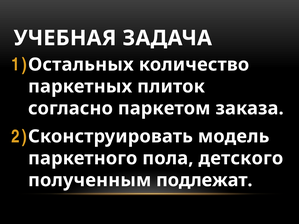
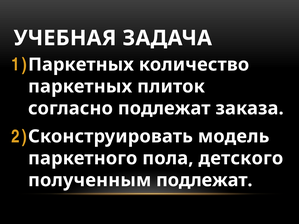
Остальных: Остальных -> Паркетных (81, 65)
согласно паркетом: паркетом -> подлежат (164, 108)
